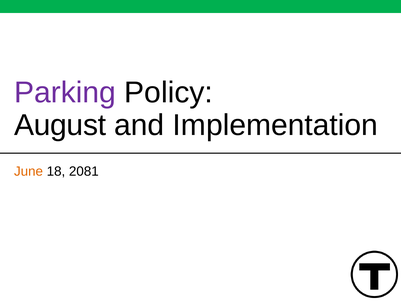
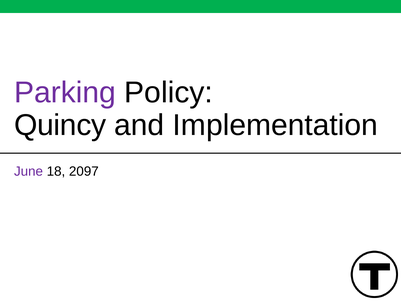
August: August -> Quincy (60, 125)
June colour: orange -> purple (29, 171)
2081: 2081 -> 2097 (84, 171)
